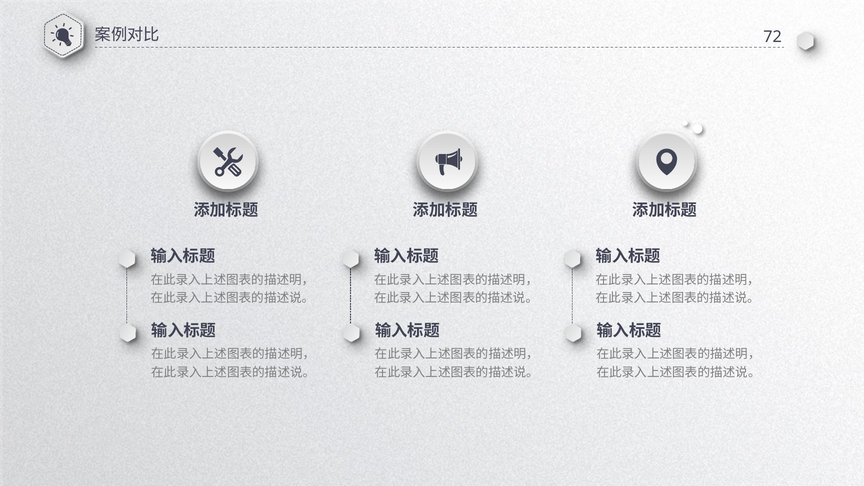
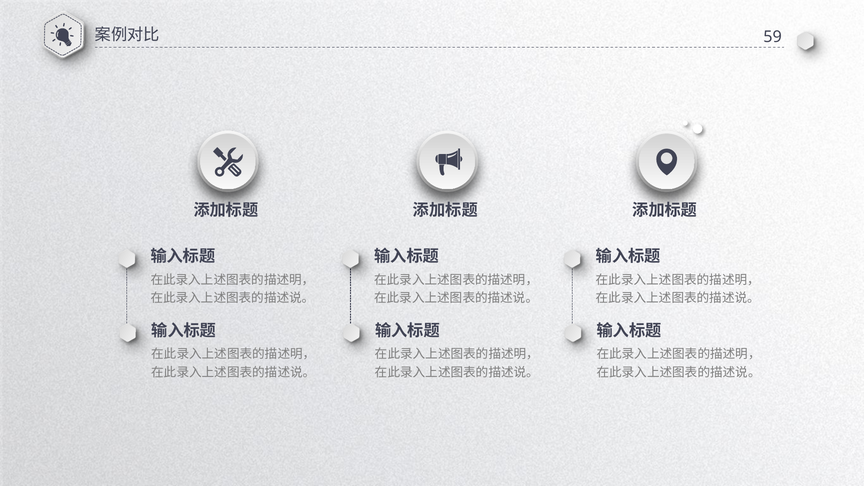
72: 72 -> 59 (773, 37)
